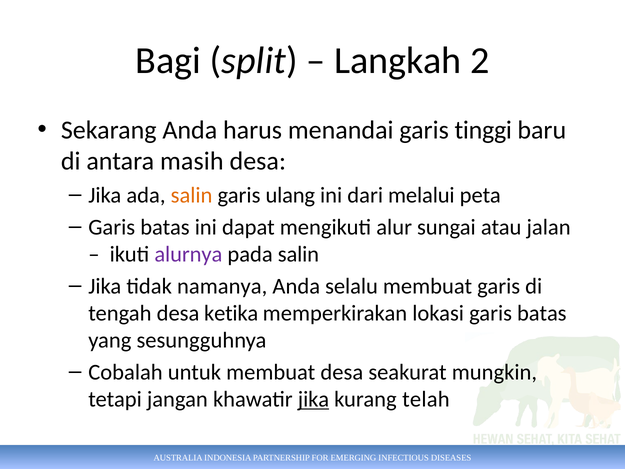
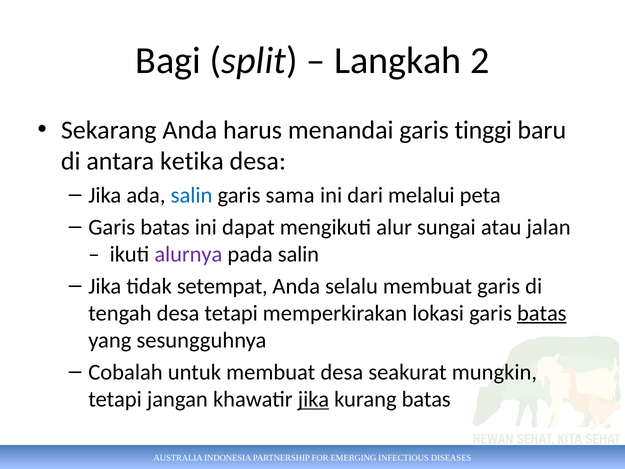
masih: masih -> ketika (192, 161)
salin colour: orange -> blue (192, 195)
ulang: ulang -> sama (290, 195)
namanya: namanya -> setempat (222, 286)
desa ketika: ketika -> tetapi (231, 313)
batas underline: none -> present (542, 313)
kurang telah: telah -> batas (426, 399)
